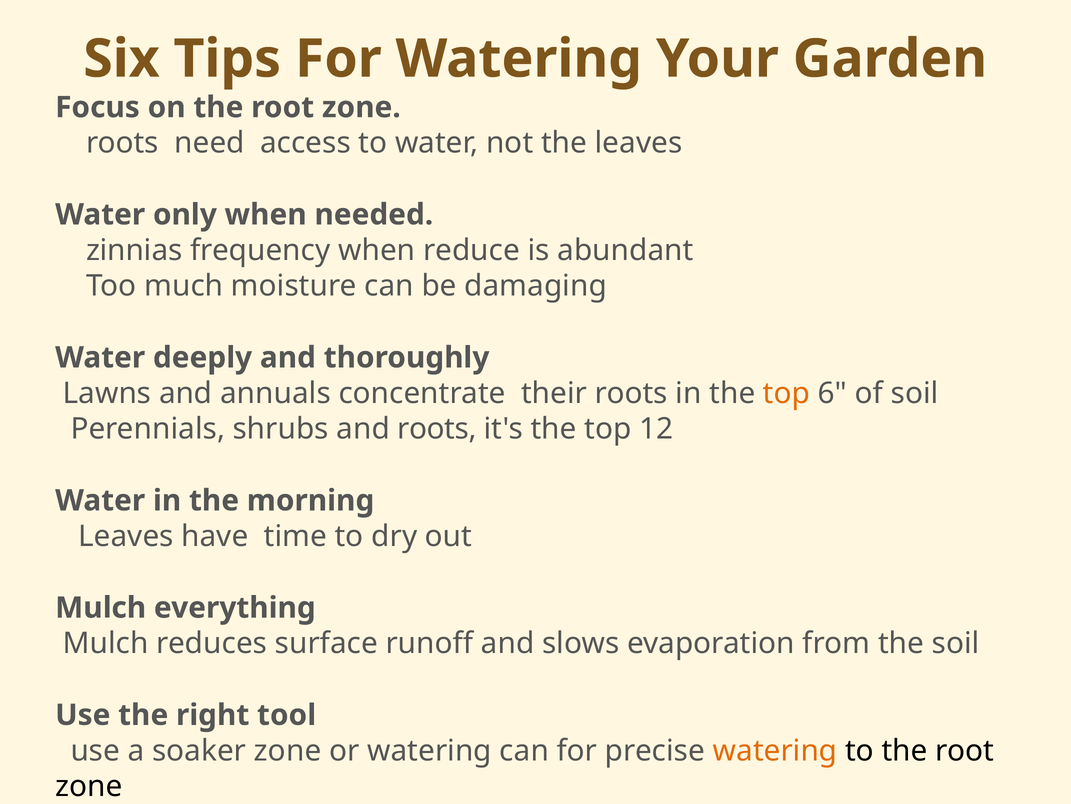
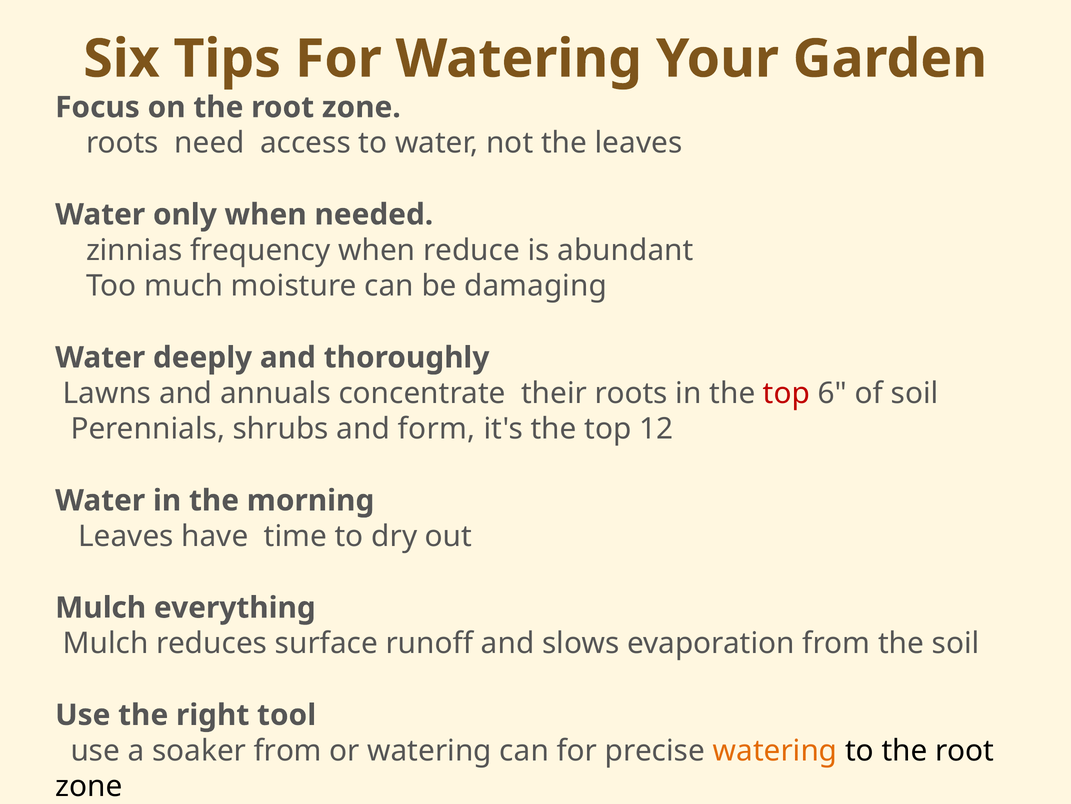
top colour: orange -> red (787, 393)
and roots: roots -> form (437, 429)
soaker zone: zone -> from (288, 750)
